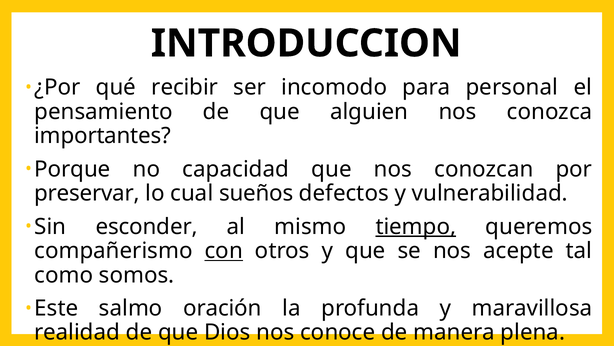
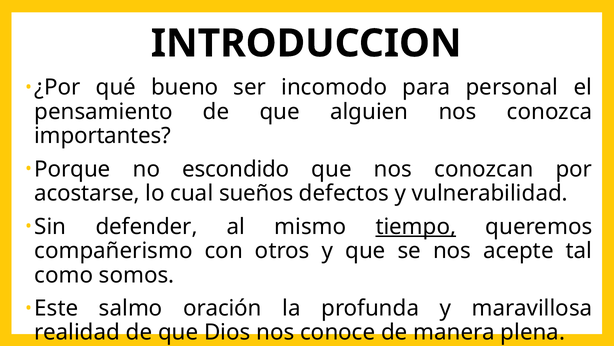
recibir: recibir -> bueno (185, 87)
capacidad: capacidad -> escondido (236, 169)
preservar: preservar -> acostarse (87, 193)
esconder: esconder -> defender (147, 226)
con underline: present -> none (224, 250)
